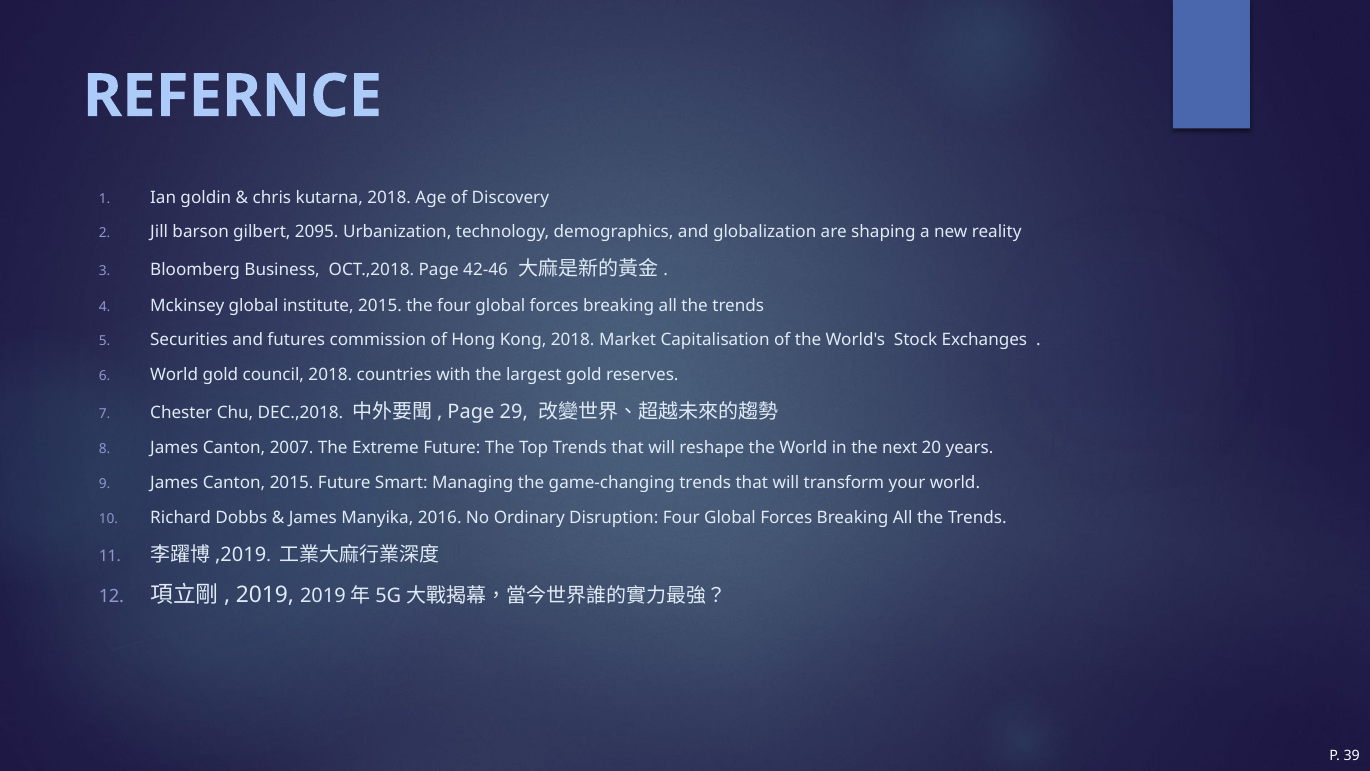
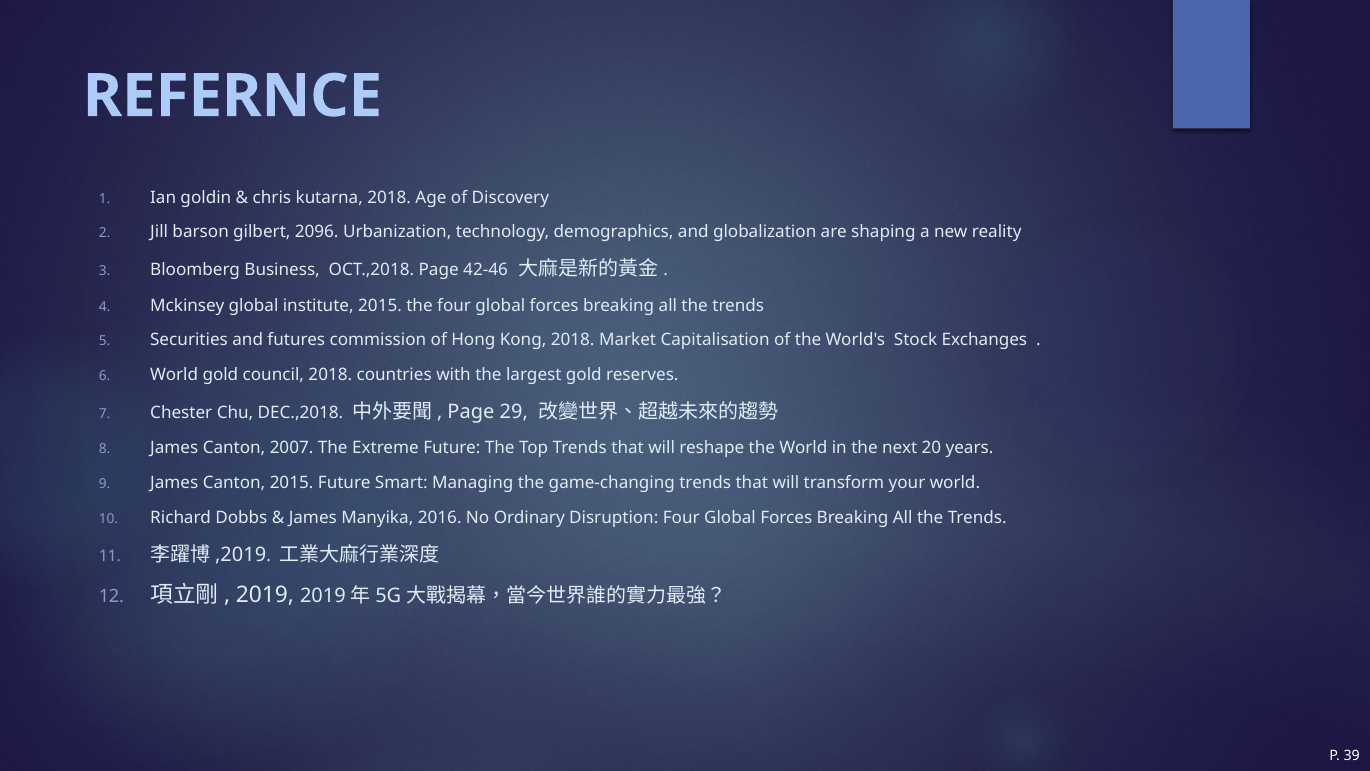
2095: 2095 -> 2096 (317, 232)
